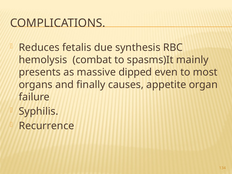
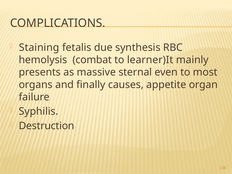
Reduces: Reduces -> Staining (39, 47)
spasms)It: spasms)It -> learner)It (150, 60)
dipped: dipped -> sternal (135, 72)
Recurrence: Recurrence -> Destruction (47, 126)
